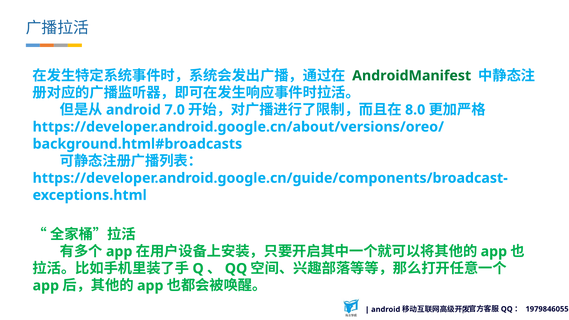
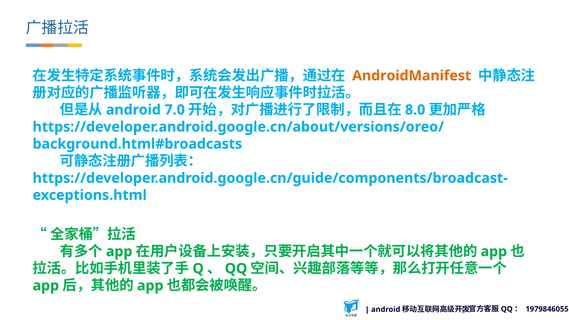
AndroidManifest colour: green -> orange (412, 76)
